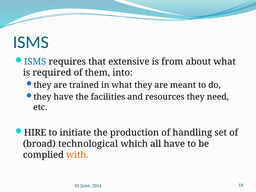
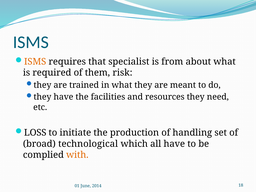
ISMS colour: blue -> orange (35, 62)
extensive: extensive -> specialist (129, 62)
into: into -> risk (122, 73)
HIRE: HIRE -> LOSS (35, 133)
